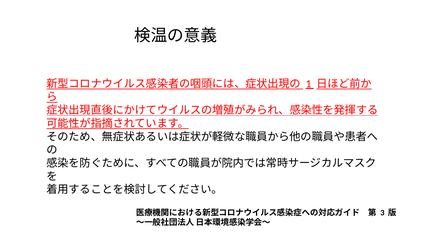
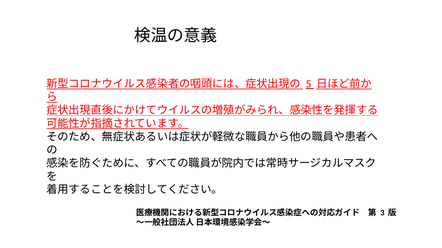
1: 1 -> 5 (309, 84)
